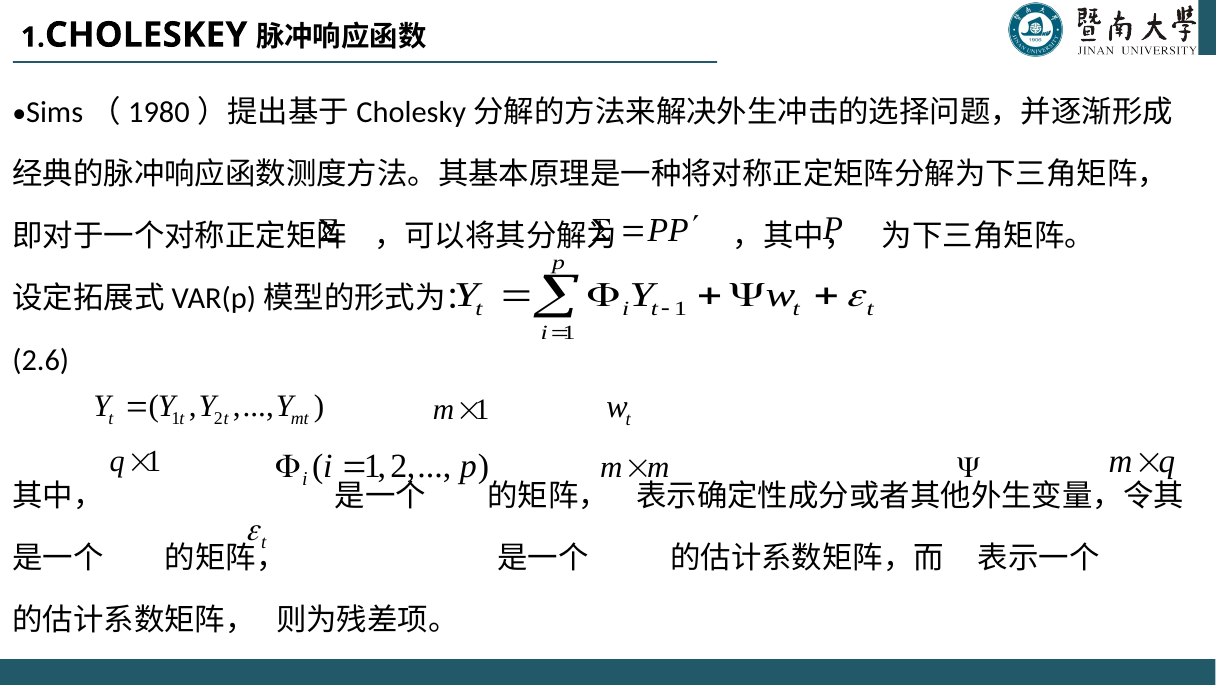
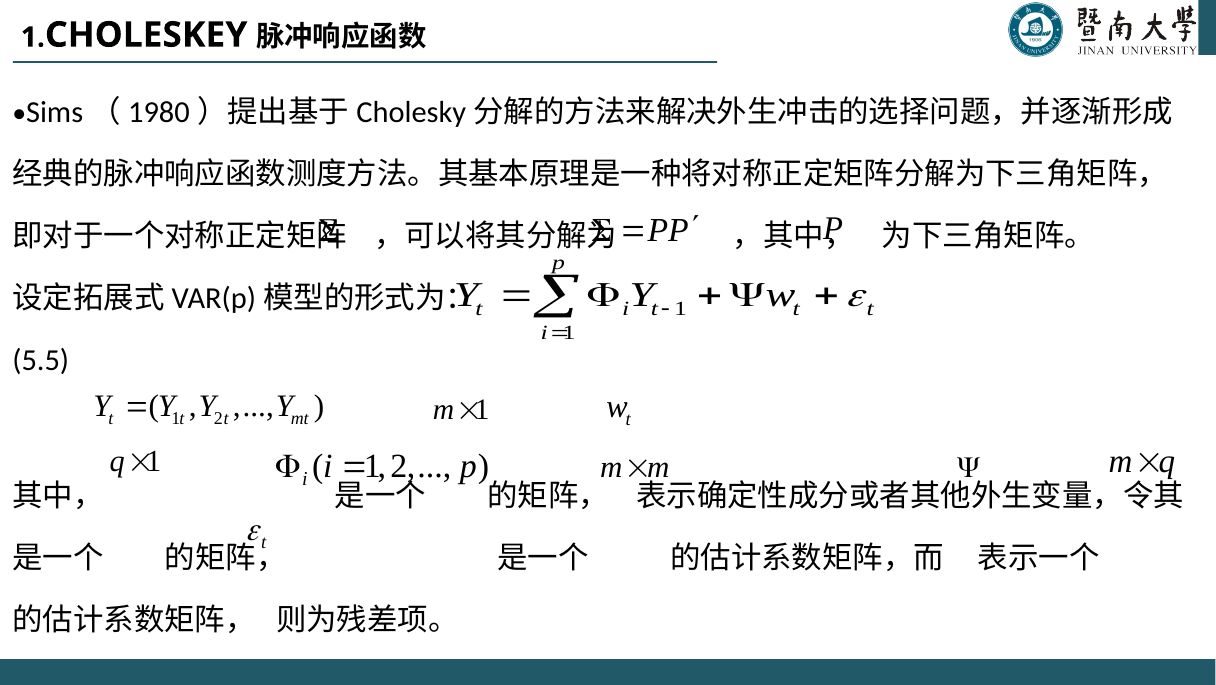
2.6: 2.6 -> 5.5 (41, 360)
